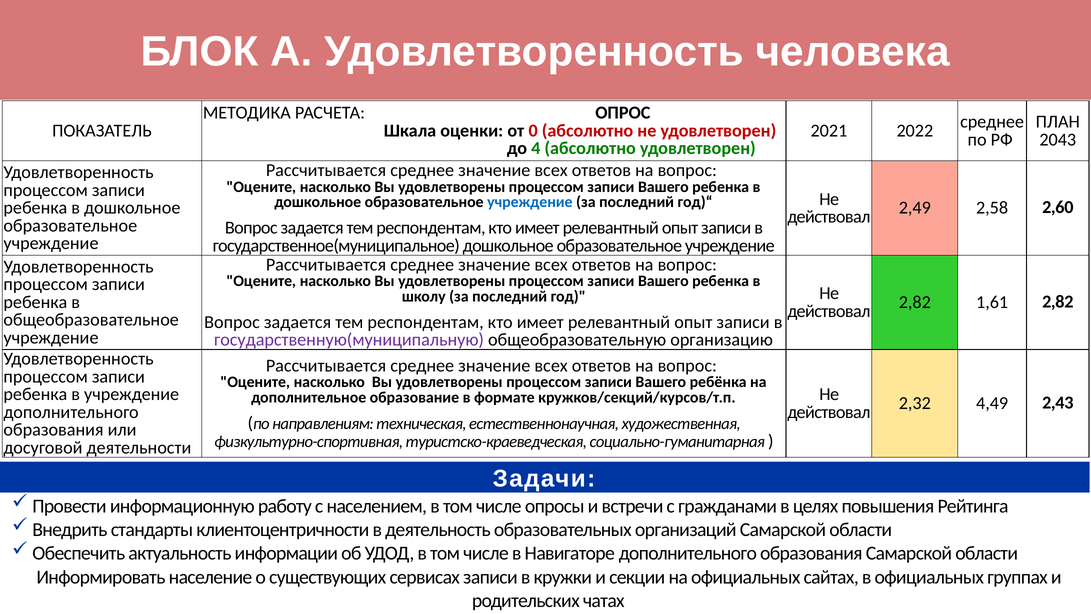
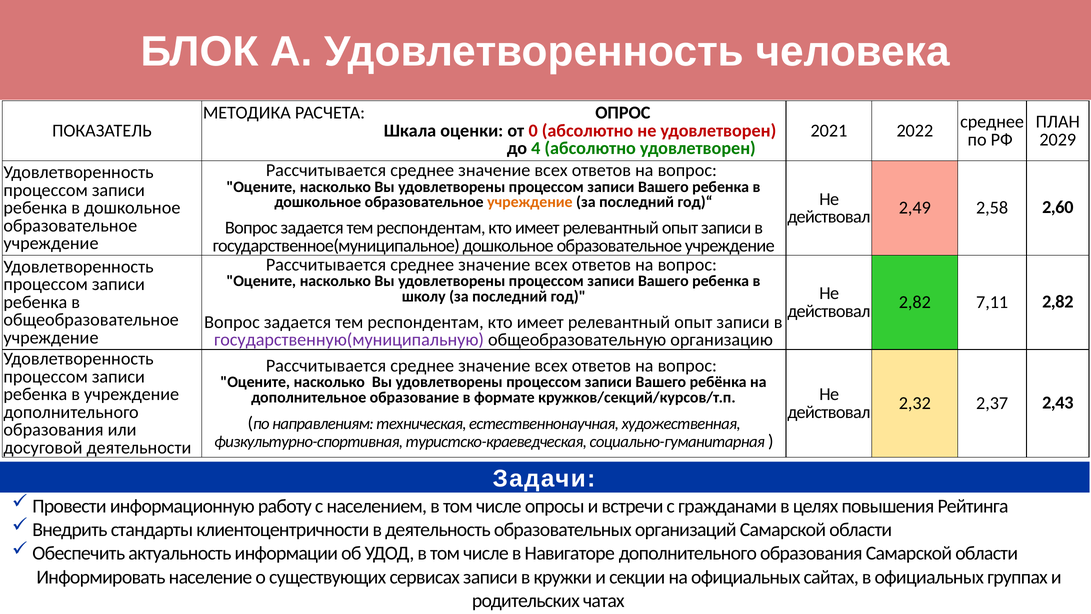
2043: 2043 -> 2029 (1058, 139)
учреждение colour: blue -> orange (530, 202)
1,61: 1,61 -> 7,11 (992, 302)
4,49: 4,49 -> 2,37 (992, 403)
